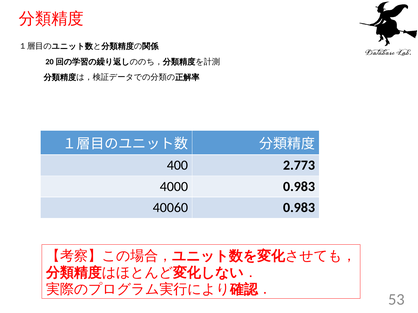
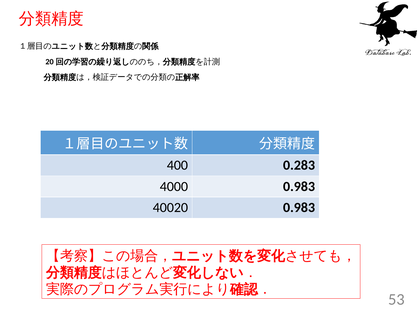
2.773: 2.773 -> 0.283 (299, 166)
40060: 40060 -> 40020 (170, 208)
